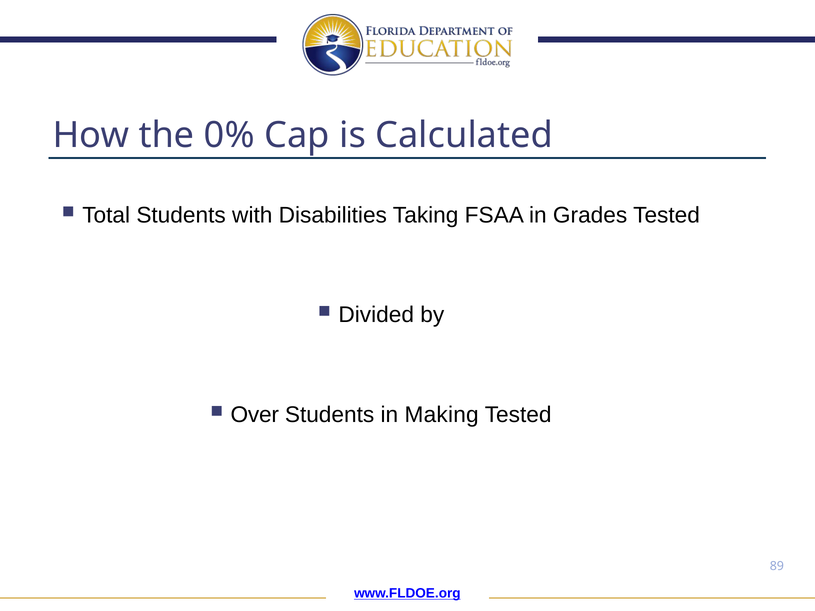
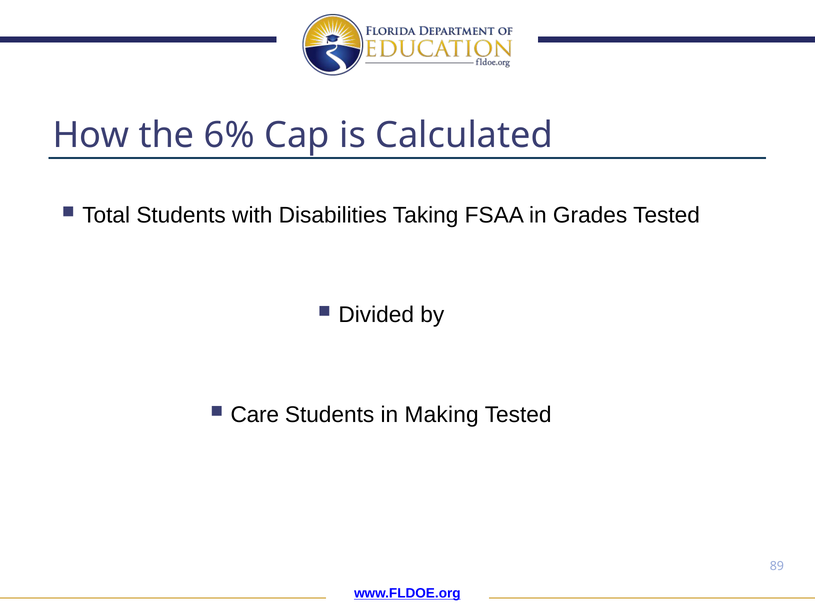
0%: 0% -> 6% (229, 135)
Over: Over -> Care (255, 415)
